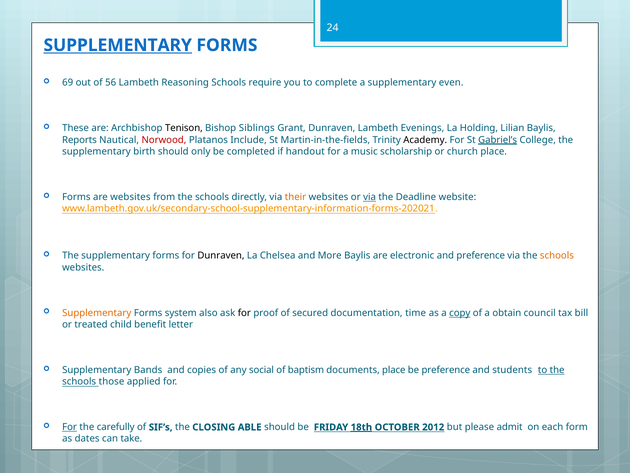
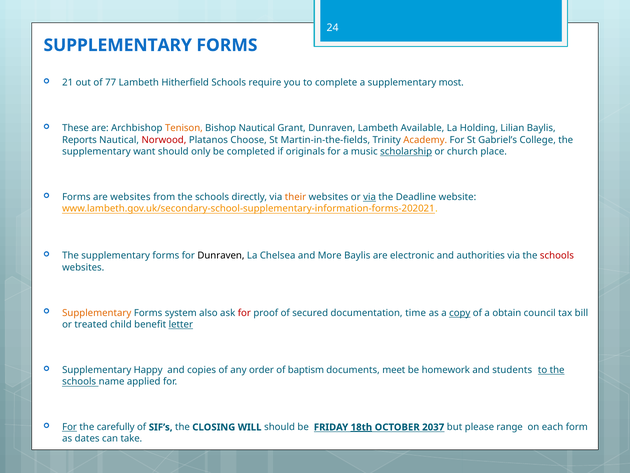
SUPPLEMENTARY underline: present -> none (118, 45)
69: 69 -> 21 (68, 83)
56: 56 -> 77 (111, 83)
Reasoning: Reasoning -> Hitherfield (185, 83)
even: even -> most (451, 83)
Tenison colour: black -> orange (184, 128)
Bishop Siblings: Siblings -> Nautical (257, 128)
Evenings: Evenings -> Available (422, 128)
Include: Include -> Choose (249, 140)
Academy colour: black -> orange (425, 140)
Gabriel’s underline: present -> none (498, 140)
birth: birth -> want (144, 151)
handout: handout -> originals (305, 151)
scholarship underline: none -> present (406, 151)
and preference: preference -> authorities (481, 255)
schools colour: orange -> red (557, 255)
for colour: black -> red (244, 313)
letter underline: none -> present (181, 324)
Bands: Bands -> Happy (148, 370)
social: social -> order (261, 370)
documents place: place -> meet (394, 370)
be preference: preference -> homework (446, 370)
those: those -> name (112, 381)
ABLE: ABLE -> WILL (250, 427)
2012: 2012 -> 2037 (433, 427)
admit: admit -> range (510, 427)
